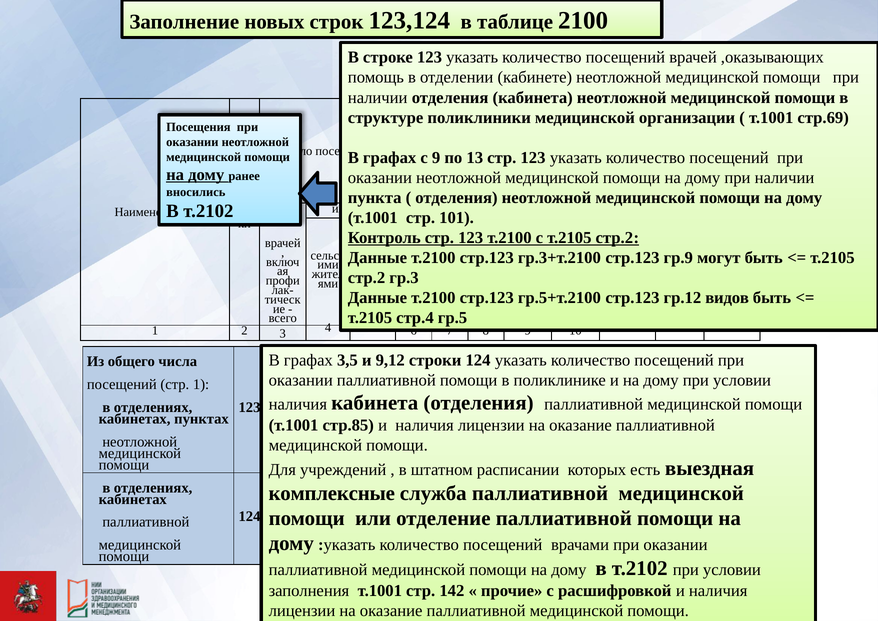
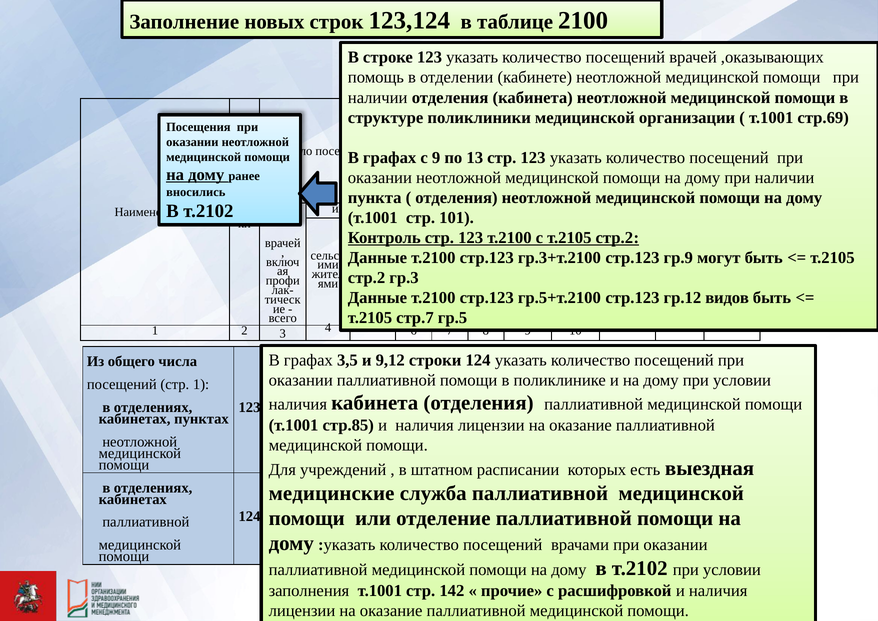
стр.4: стр.4 -> стр.7 (415, 318)
комплексные: комплексные -> медицинские (332, 493)
